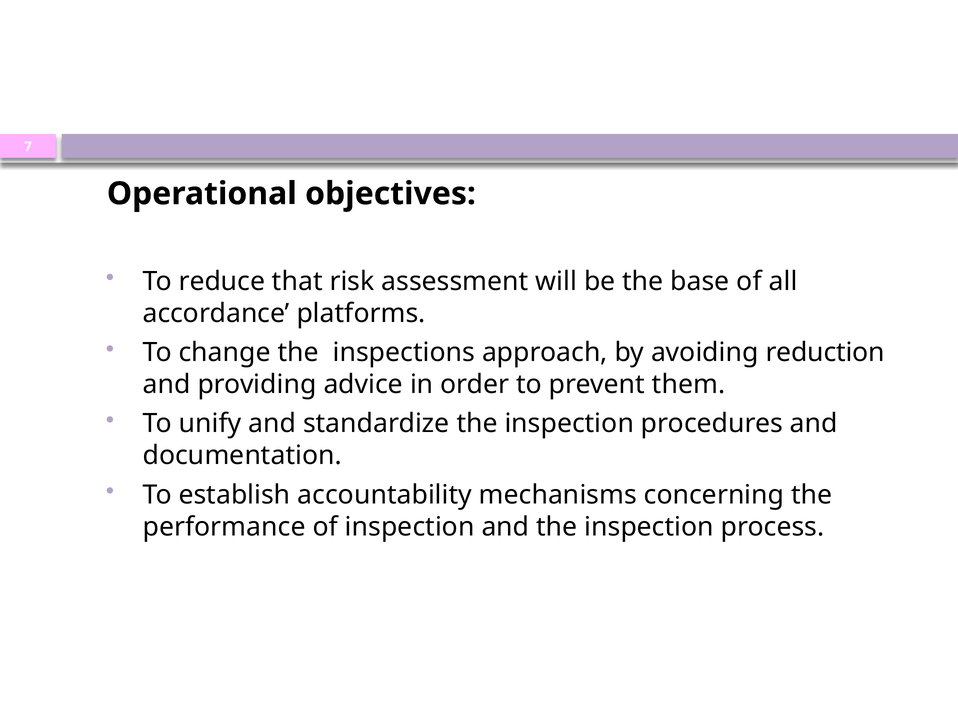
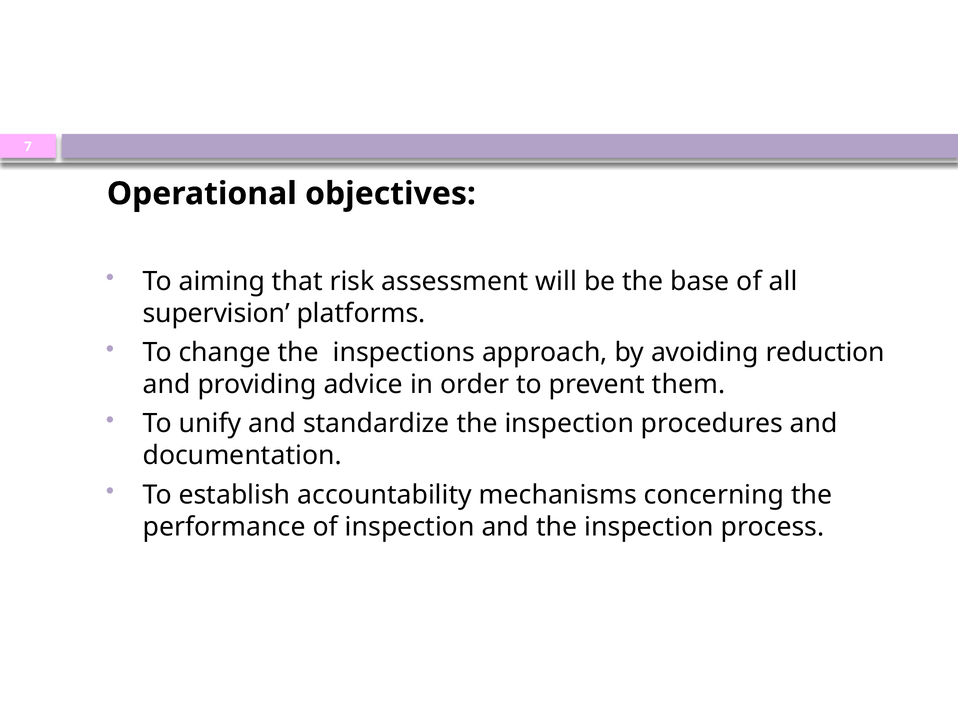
reduce: reduce -> aiming (222, 282)
accordance: accordance -> supervision (216, 313)
